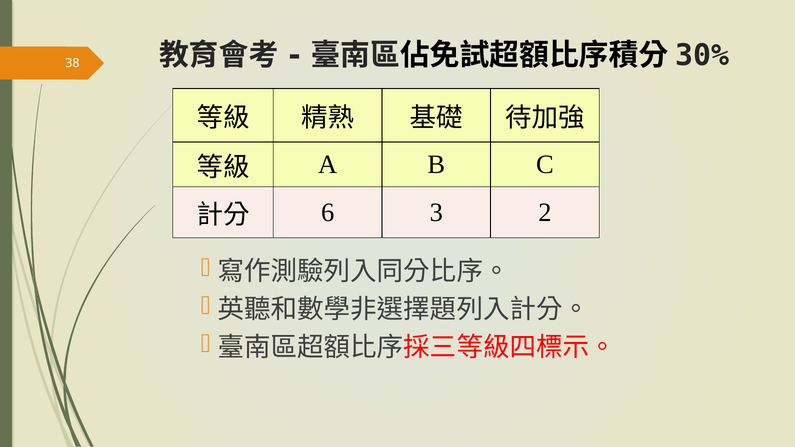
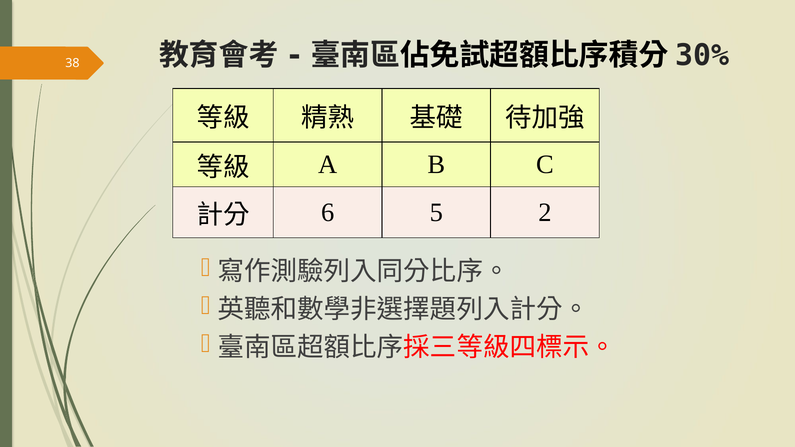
3: 3 -> 5 (436, 213)
